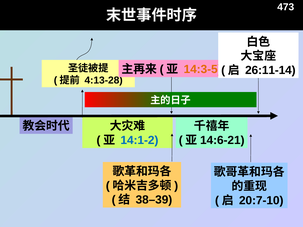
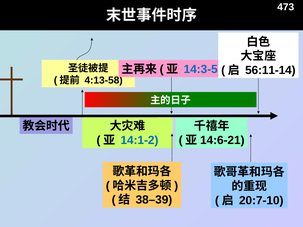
26:11-14: 26:11-14 -> 56:11-14 (270, 70)
14:3-5 colour: orange -> blue (203, 69)
4:13-28: 4:13-28 -> 4:13-58 (104, 80)
